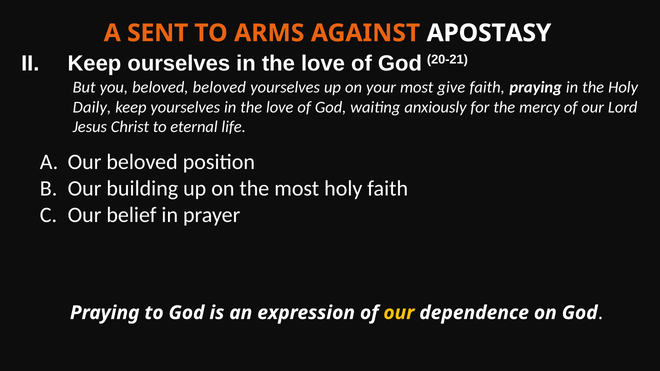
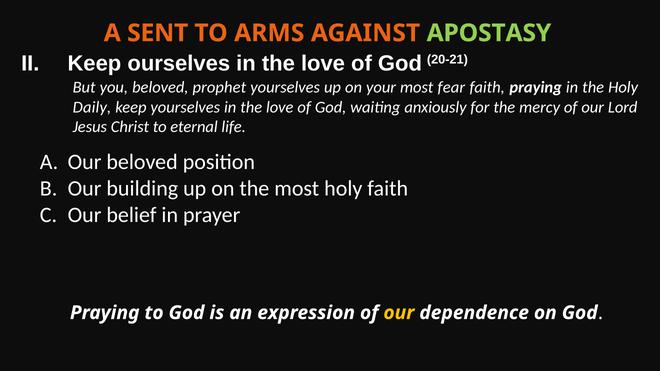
APOSTASY colour: white -> light green (489, 33)
beloved beloved: beloved -> prophet (219, 87)
give: give -> fear (451, 87)
